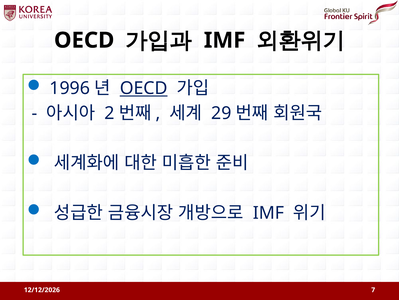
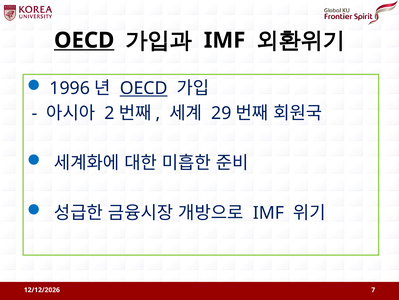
OECD underline: none -> present (84, 40)
